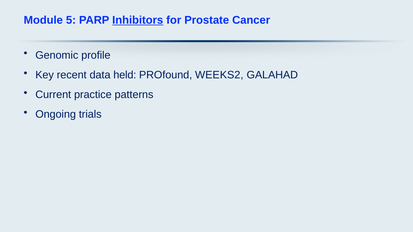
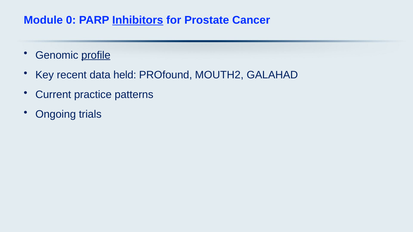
5: 5 -> 0 (71, 20)
profile underline: none -> present (96, 55)
WEEKS2: WEEKS2 -> MOUTH2 (219, 75)
